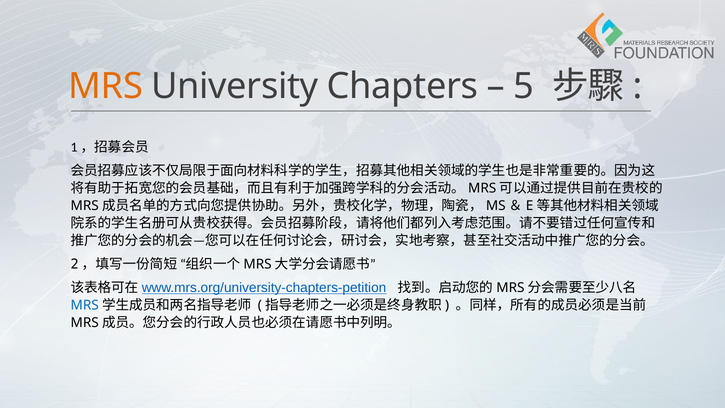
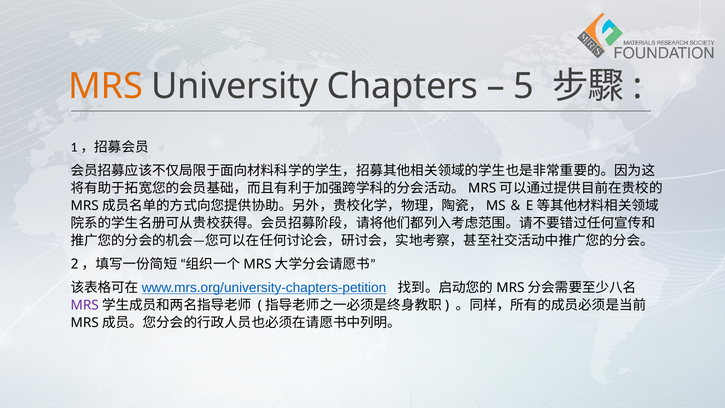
MRS colour: blue -> purple (85, 305)
